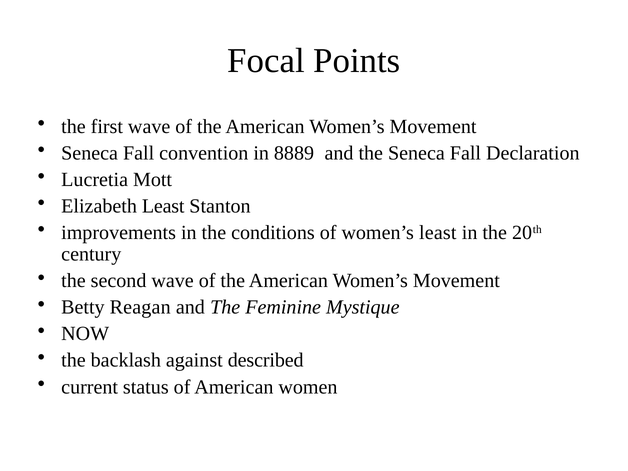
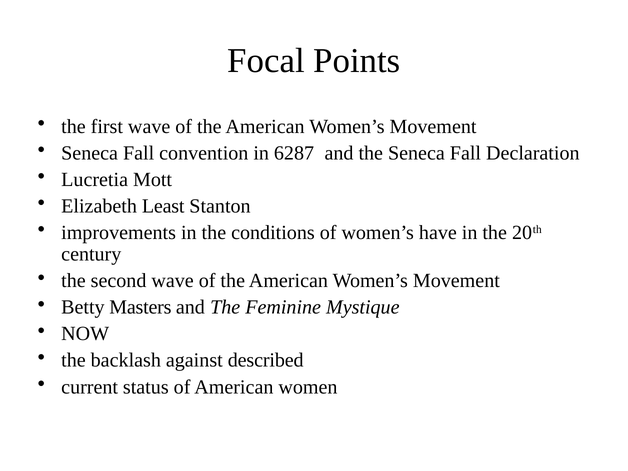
8889: 8889 -> 6287 (294, 153)
women’s least: least -> have (438, 233)
Reagan: Reagan -> Masters (140, 307)
